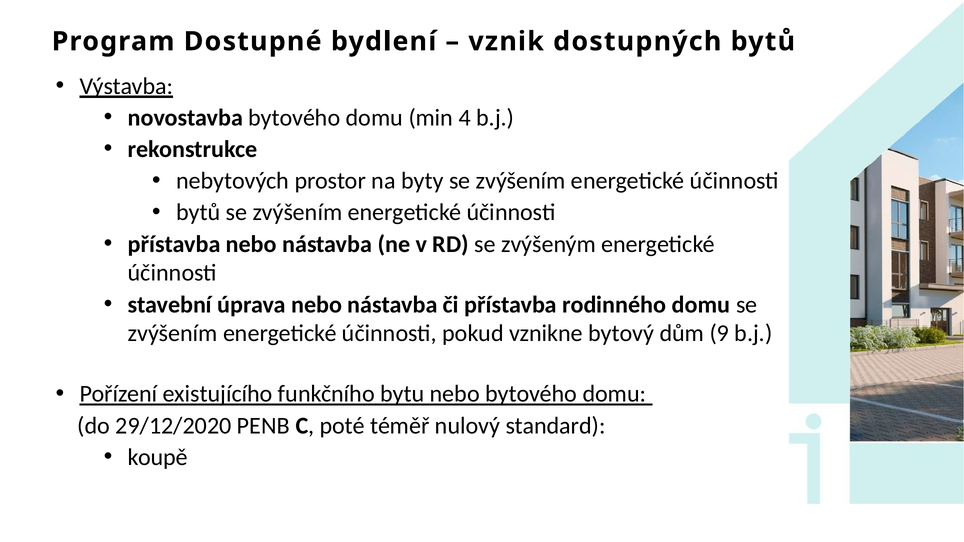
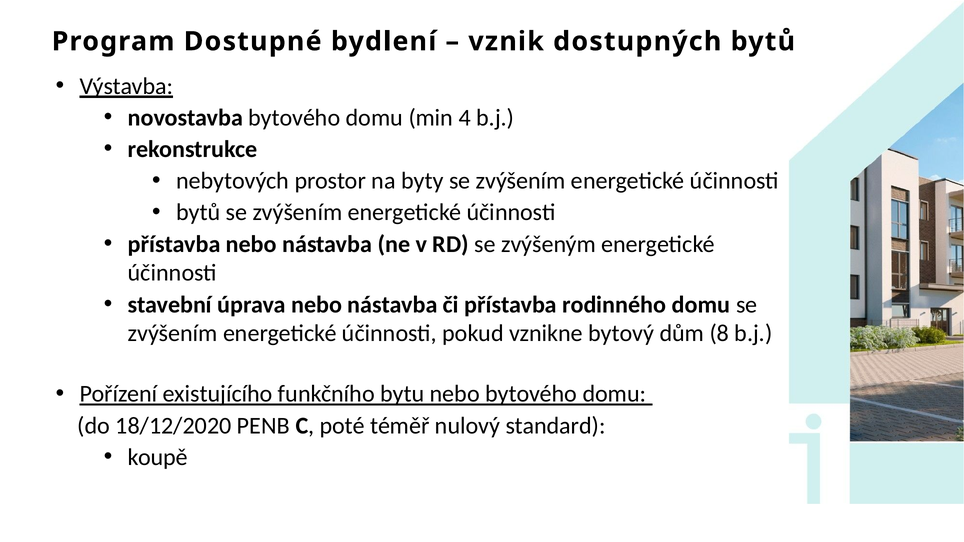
9: 9 -> 8 (719, 334)
29/12/2020: 29/12/2020 -> 18/12/2020 (173, 426)
